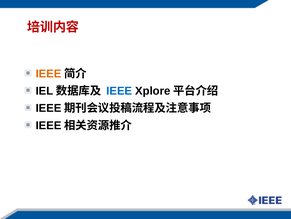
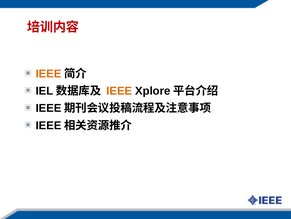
IEEE colour: blue -> orange (119, 91)
